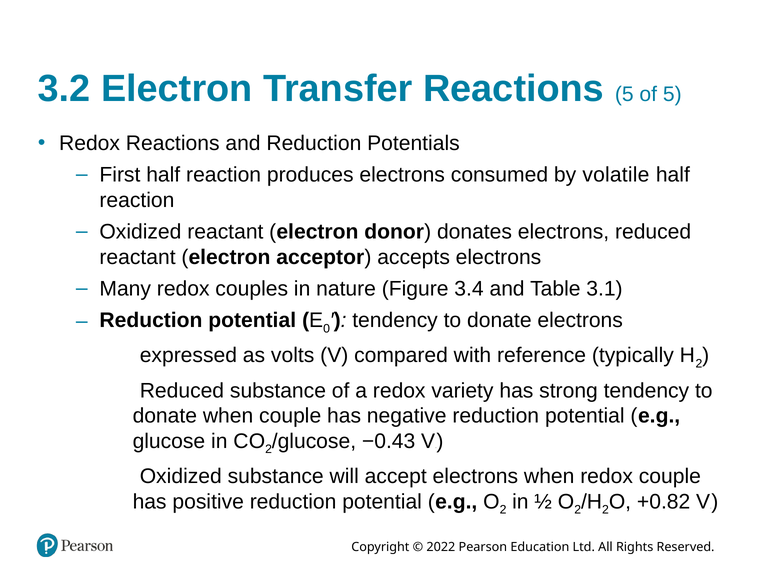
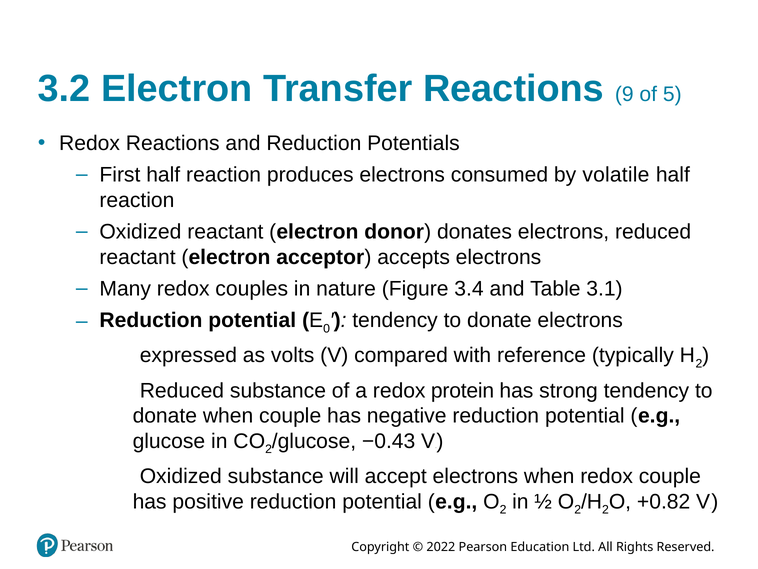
Reactions 5: 5 -> 9 (624, 94)
variety: variety -> protein (463, 390)
